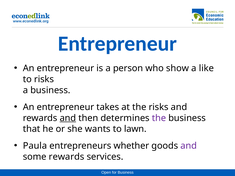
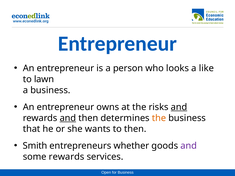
show: show -> looks (178, 68)
to risks: risks -> lawn (44, 79)
takes: takes -> owns (108, 107)
and underline: none -> present (179, 107)
the colour: purple -> orange (159, 118)
to lawn: lawn -> then (135, 129)
Paula: Paula -> Smith (35, 146)
